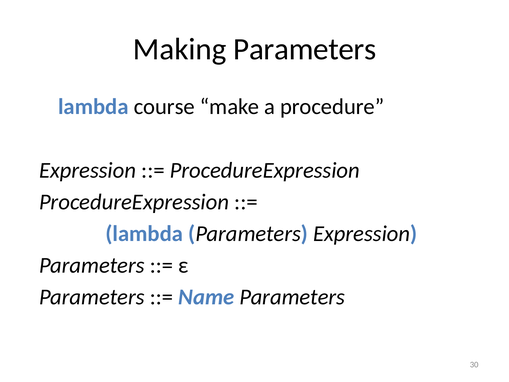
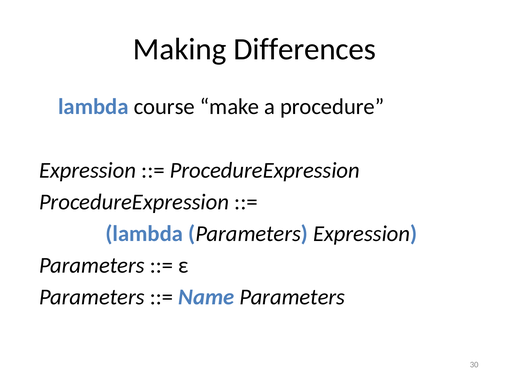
Making Parameters: Parameters -> Differences (305, 49)
